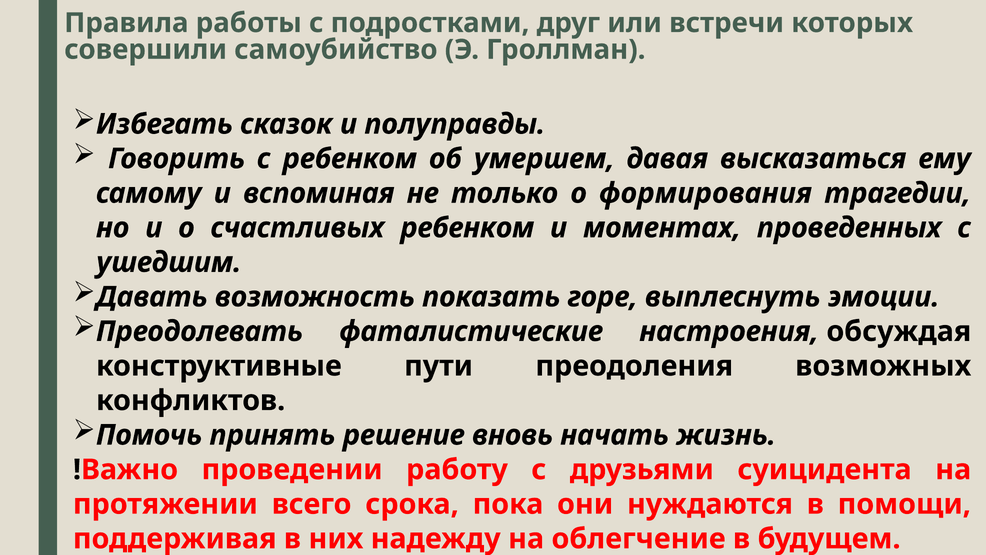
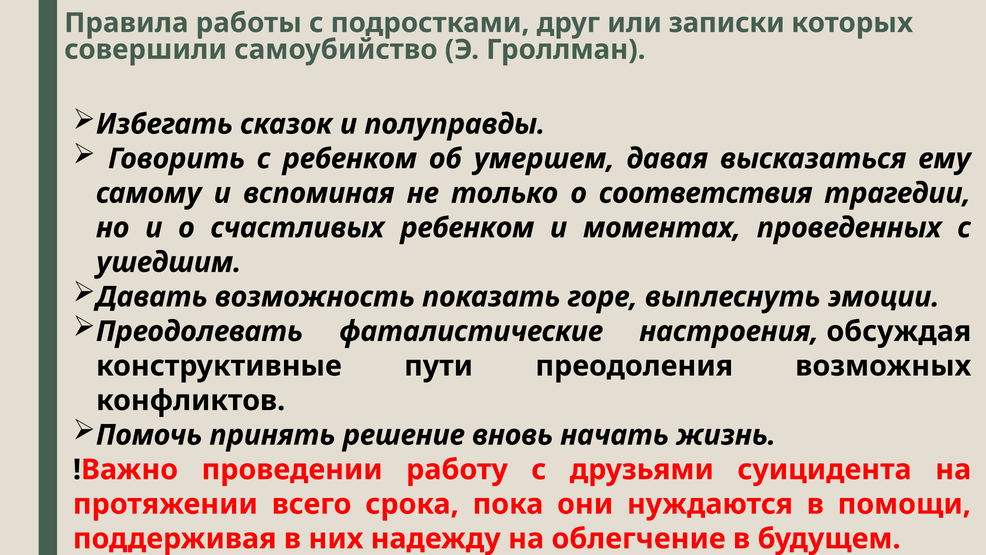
встречи: встречи -> записки (727, 23)
формирования: формирования -> соответствия (706, 193)
